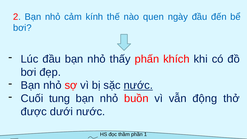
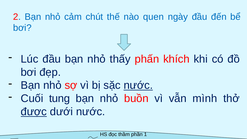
kính: kính -> chút (94, 17)
động: động -> mình (205, 99)
được underline: none -> present (34, 112)
